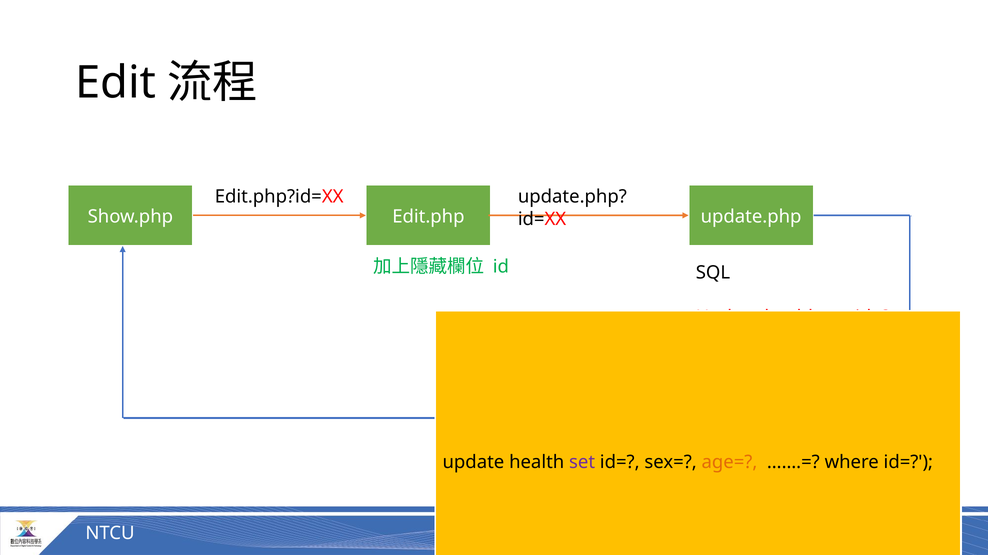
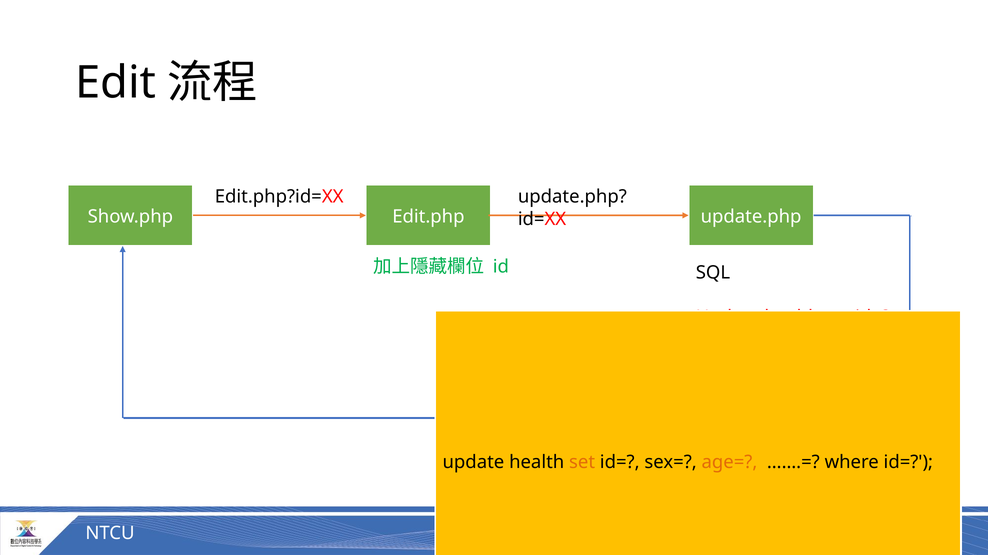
set colour: purple -> orange (582, 463)
